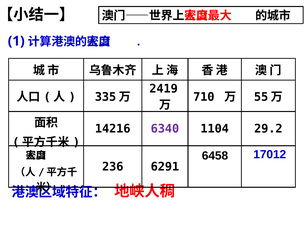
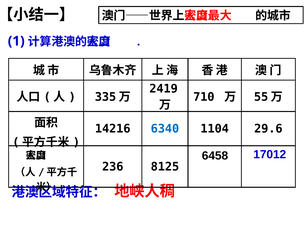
6340 colour: purple -> blue (165, 129)
29.2: 29.2 -> 29.6 (268, 129)
6291: 6291 -> 8125 (165, 167)
